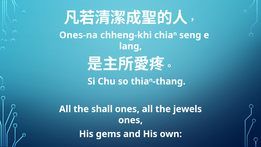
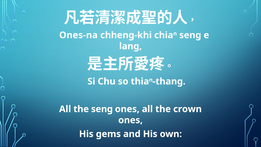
the shall: shall -> seng (102, 109)
jewels: jewels -> crown (187, 109)
